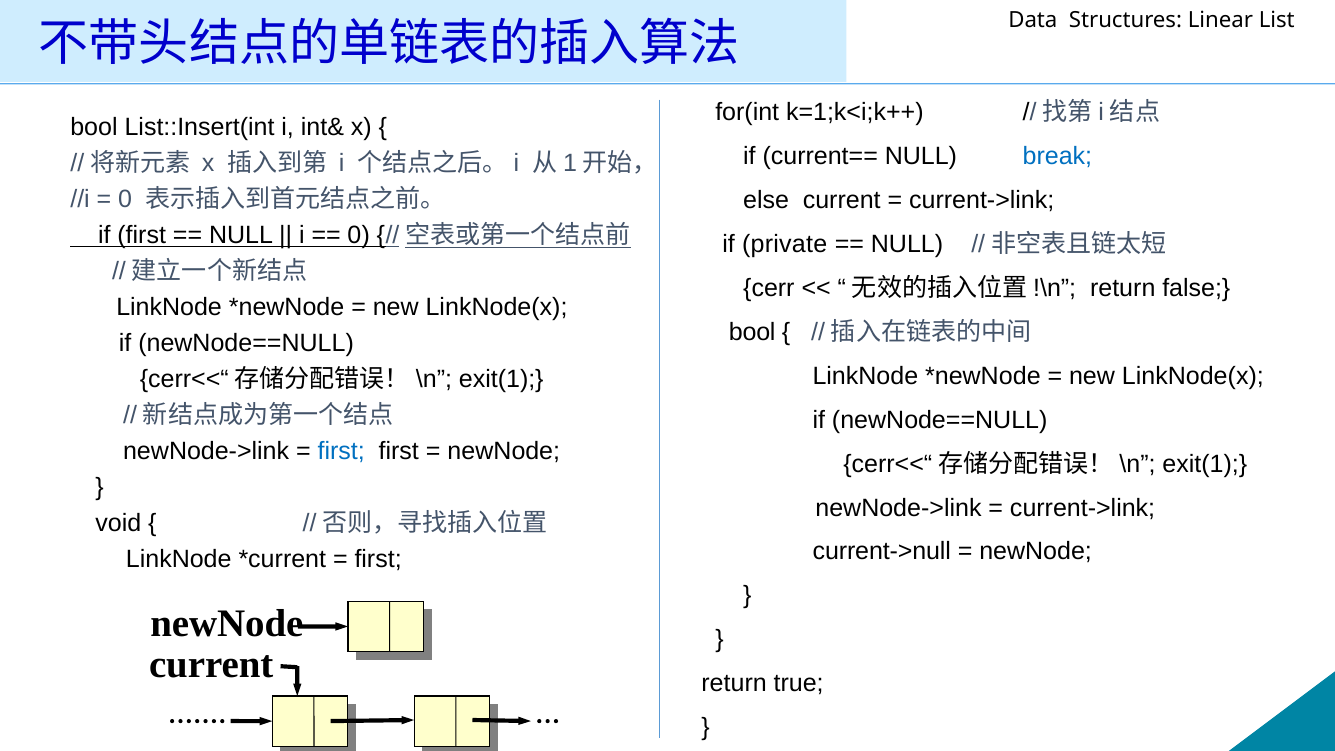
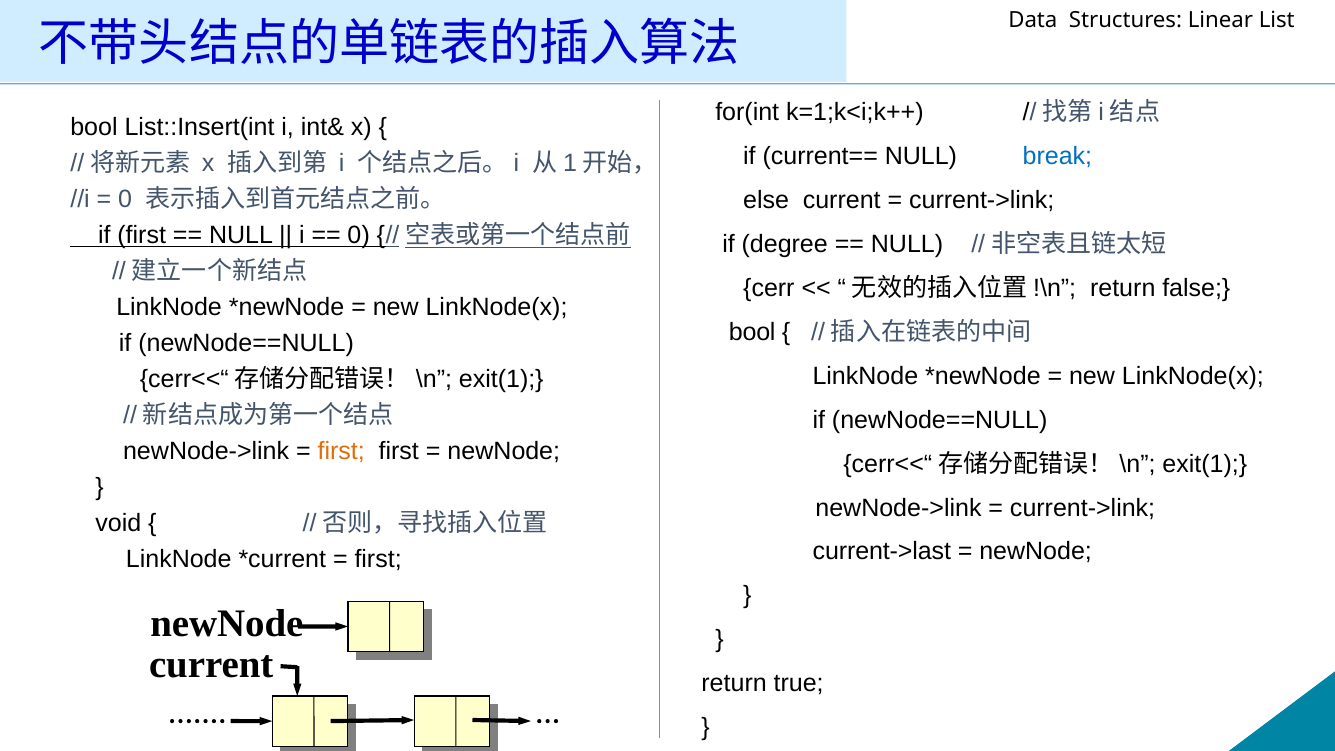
private: private -> degree (785, 244)
first colour: blue -> orange (341, 452)
current->null: current->null -> current->last (882, 552)
